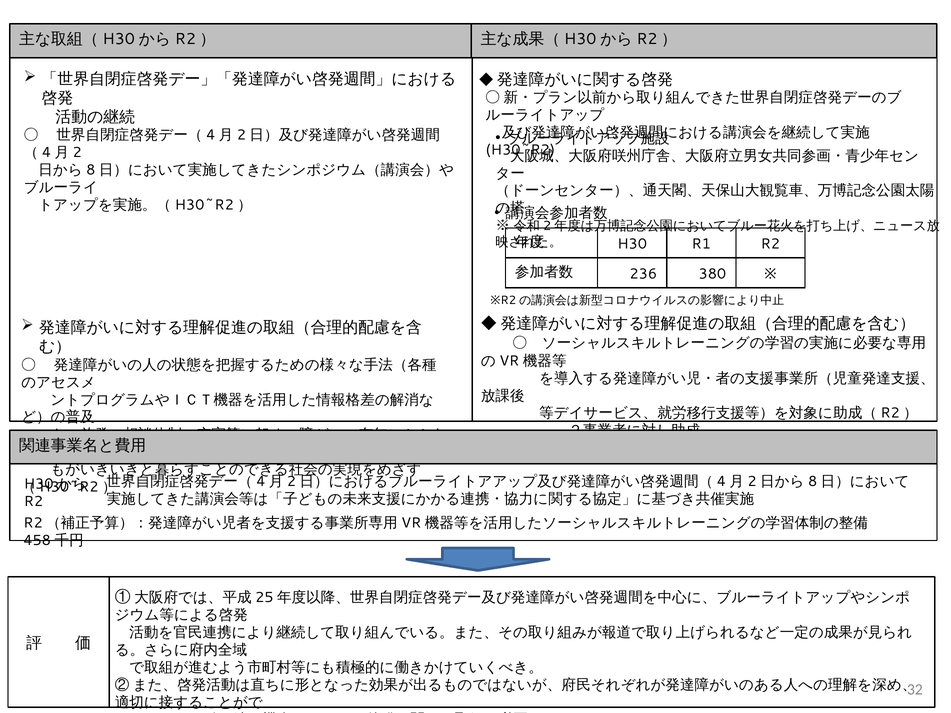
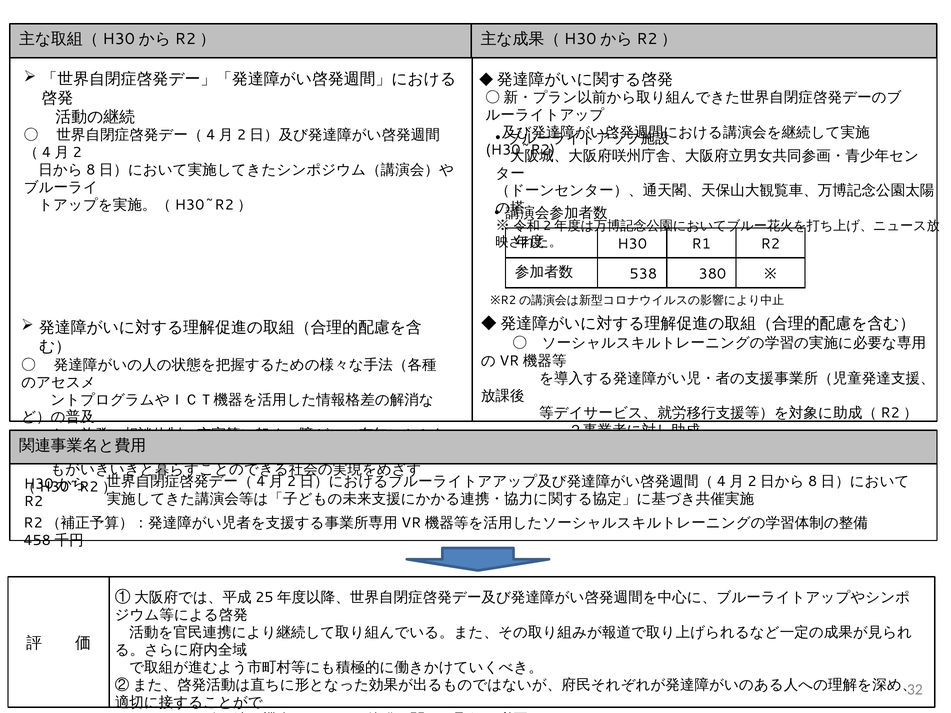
236: 236 -> 538 (643, 274)
